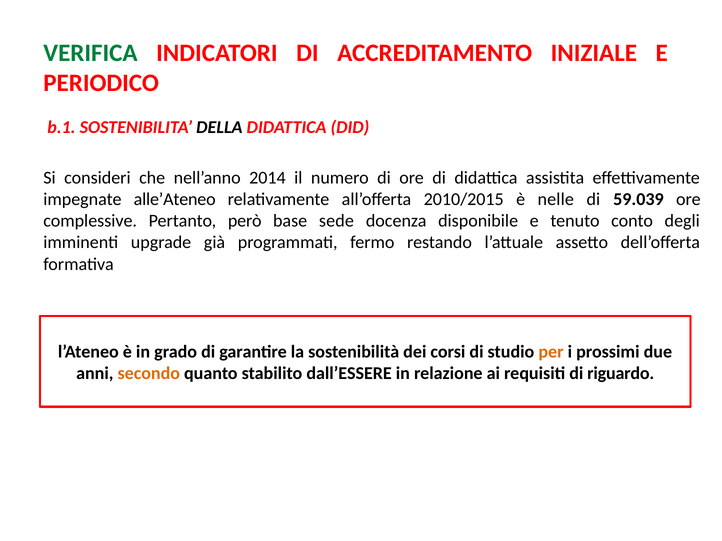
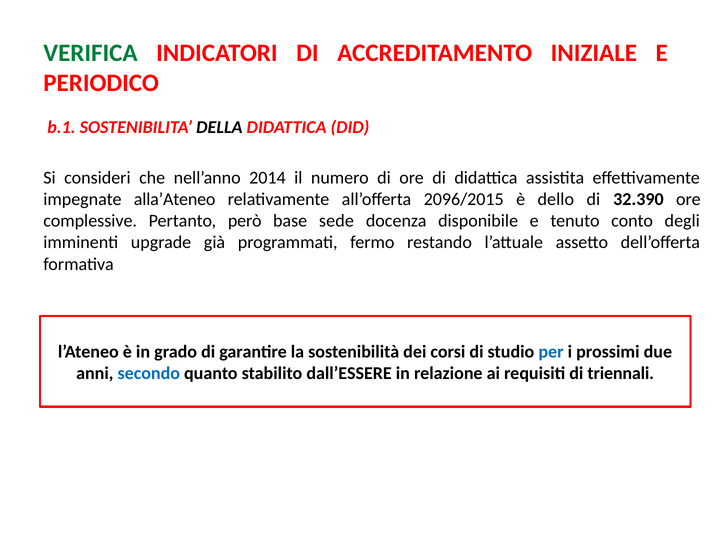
alle’Ateneo: alle’Ateneo -> alla’Ateneo (175, 199)
2010/2015: 2010/2015 -> 2096/2015 (464, 199)
nelle: nelle -> dello (556, 199)
59.039: 59.039 -> 32.390 (638, 199)
per colour: orange -> blue (551, 352)
secondo colour: orange -> blue (149, 374)
riguardo: riguardo -> triennali (621, 374)
